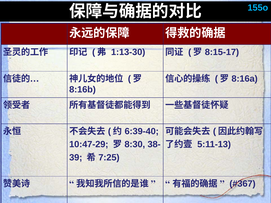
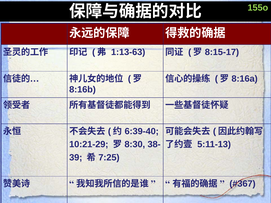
155o colour: light blue -> light green (258, 8)
1:13-30: 1:13-30 -> 1:13-63 (128, 52)
10:47-29: 10:47-29 -> 10:21-29 (89, 145)
